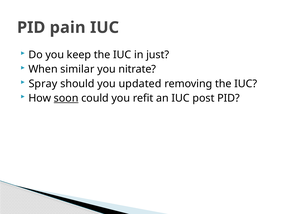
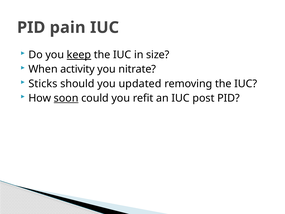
keep underline: none -> present (79, 55)
just: just -> size (158, 55)
similar: similar -> activity (77, 69)
Spray: Spray -> Sticks (43, 84)
